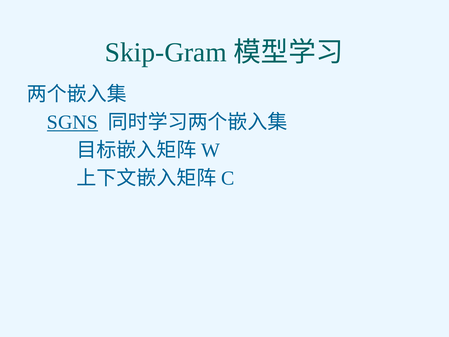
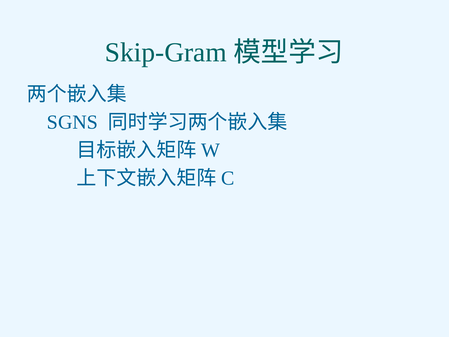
SGNS underline: present -> none (72, 122)
